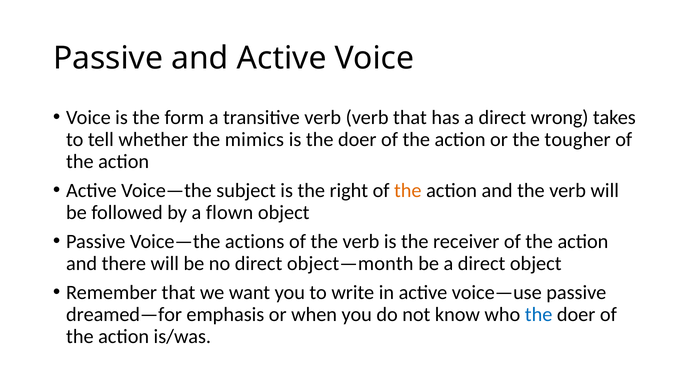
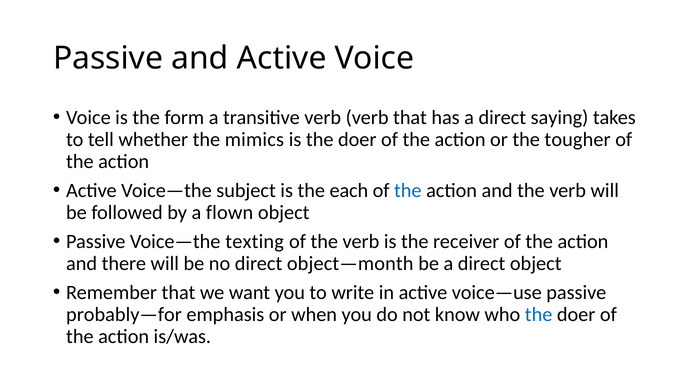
wrong: wrong -> saying (560, 118)
right: right -> each (349, 191)
the colour: orange -> blue (408, 191)
actions: actions -> texting (255, 242)
dreamed—for: dreamed—for -> probably—for (124, 315)
